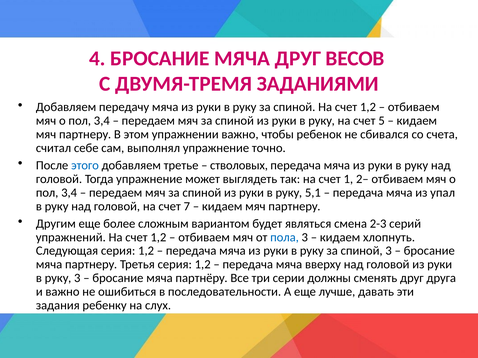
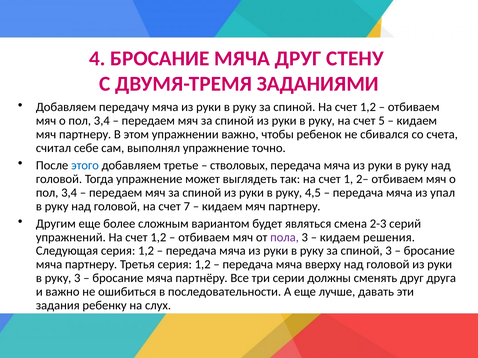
ВЕСОВ: ВЕСОВ -> СТЕНУ (355, 59)
5,1: 5,1 -> 4,5 (313, 193)
пола colour: blue -> purple (285, 238)
хлопнуть: хлопнуть -> решения (389, 238)
